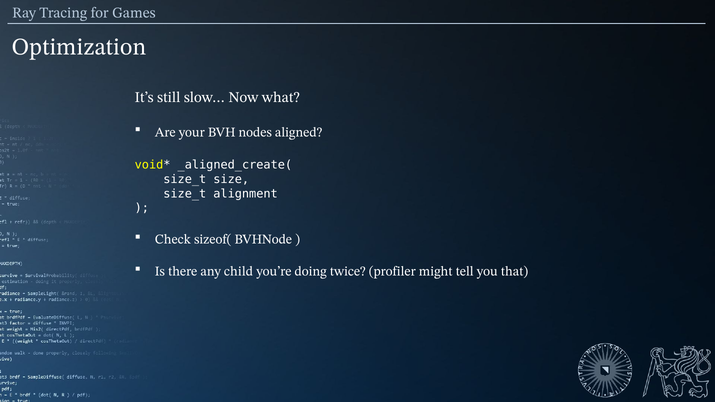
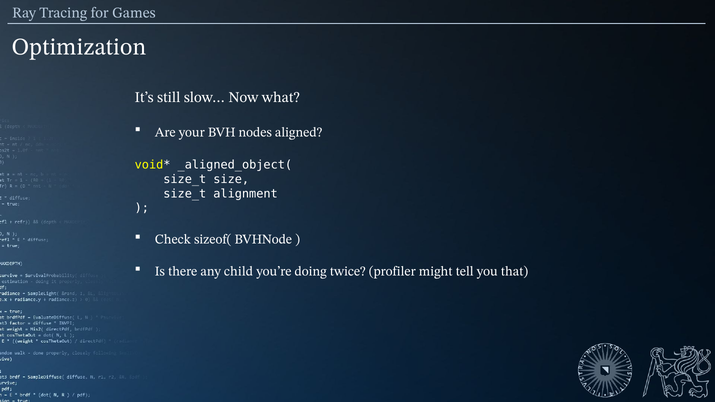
_aligned_create(: _aligned_create( -> _aligned_object( (235, 165)
